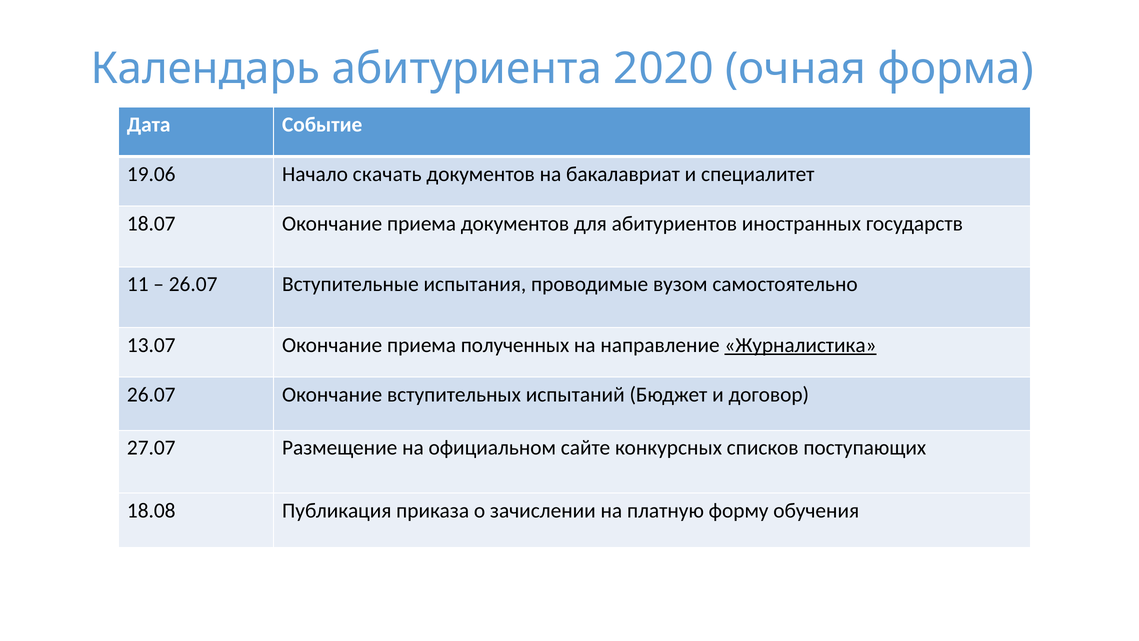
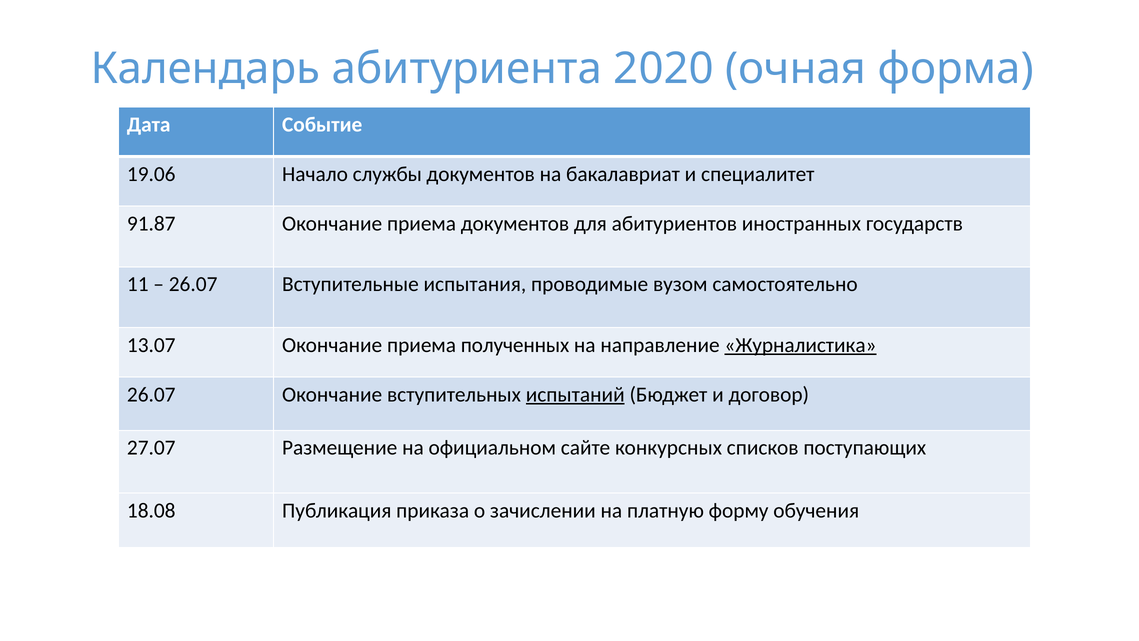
скачать: скачать -> службы (387, 174)
18.07: 18.07 -> 91.87 (151, 224)
испытаний underline: none -> present (575, 394)
